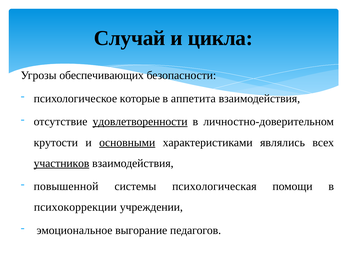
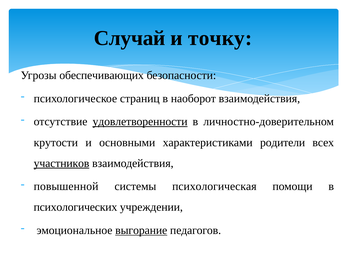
цикла: цикла -> точку (220, 38)
которые: которые -> страниц (140, 99)
аппетита: аппетита -> наоборот (193, 99)
основными underline: present -> none (127, 143)
являлись: являлись -> родители (283, 143)
психокоррекции: психокоррекции -> психологических (75, 207)
выгорание underline: none -> present (141, 230)
